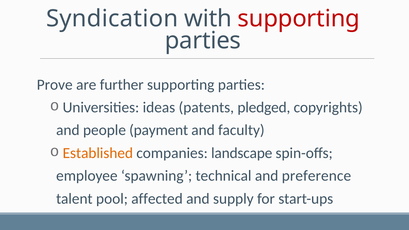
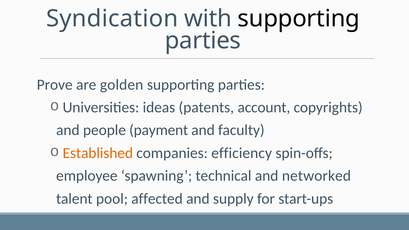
supporting colour: red -> black (299, 19)
further: further -> golden (122, 85)
pledged: pledged -> account (264, 107)
landscape: landscape -> efficiency (242, 153)
preference: preference -> networked (316, 176)
